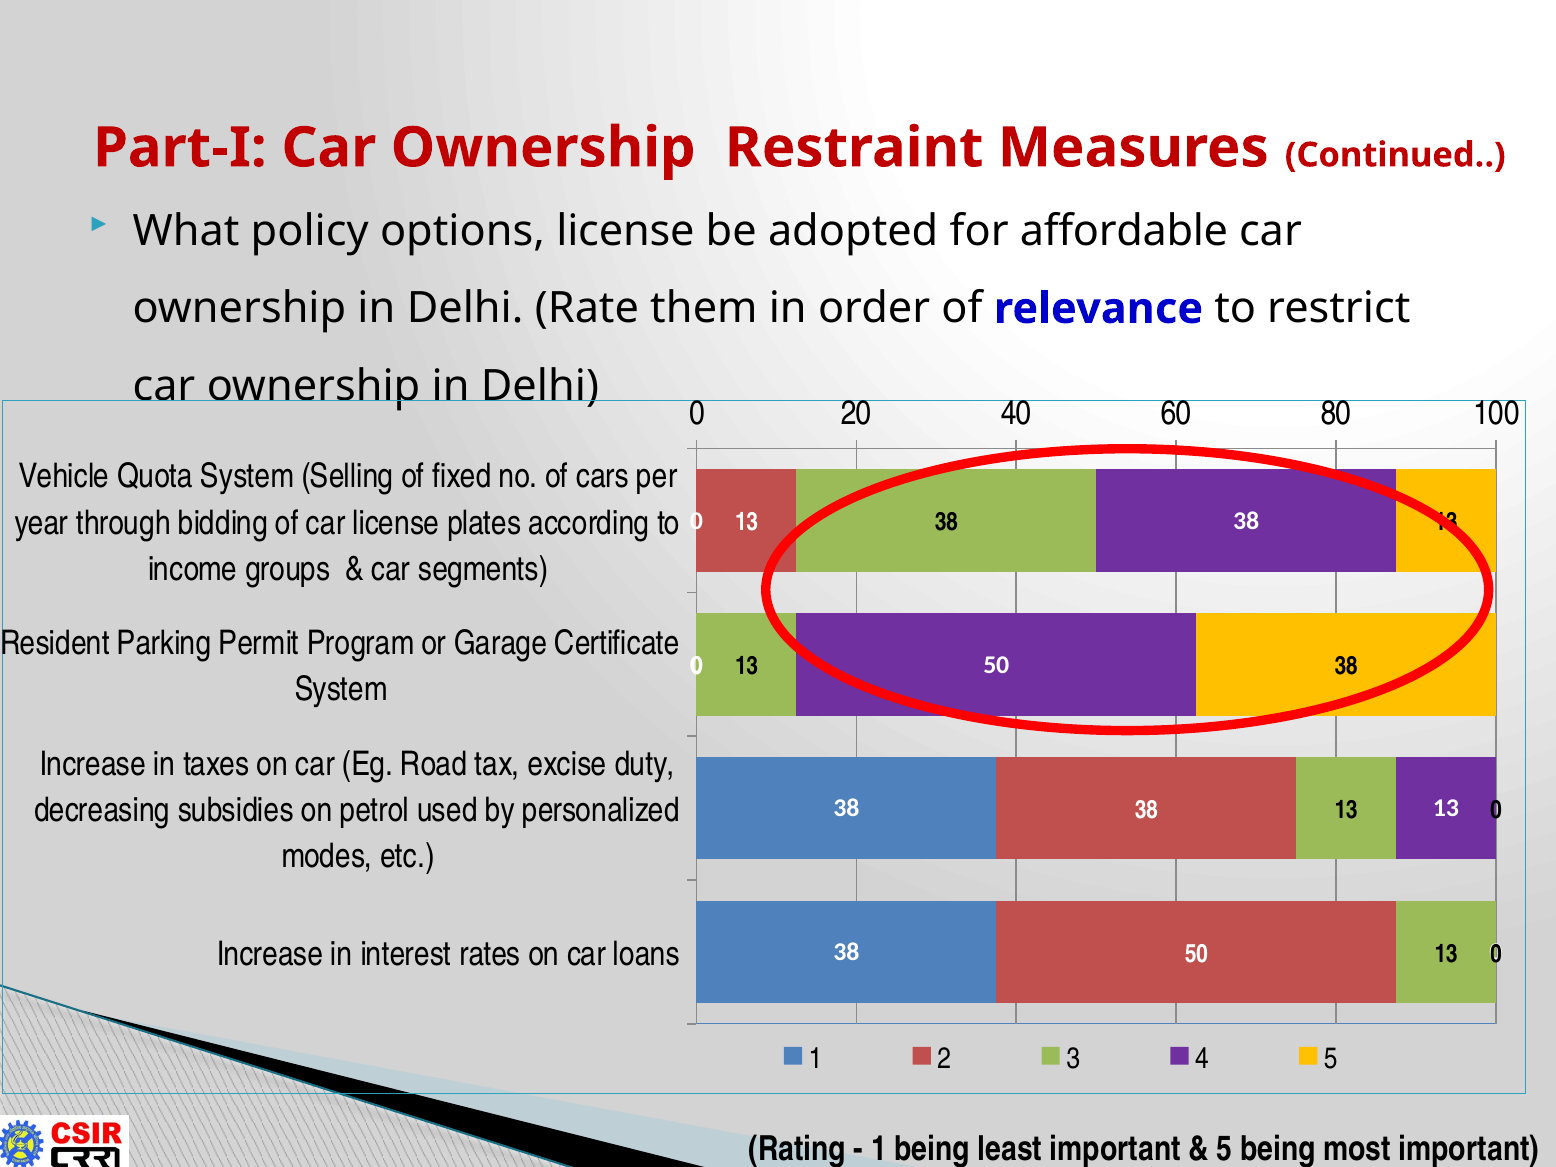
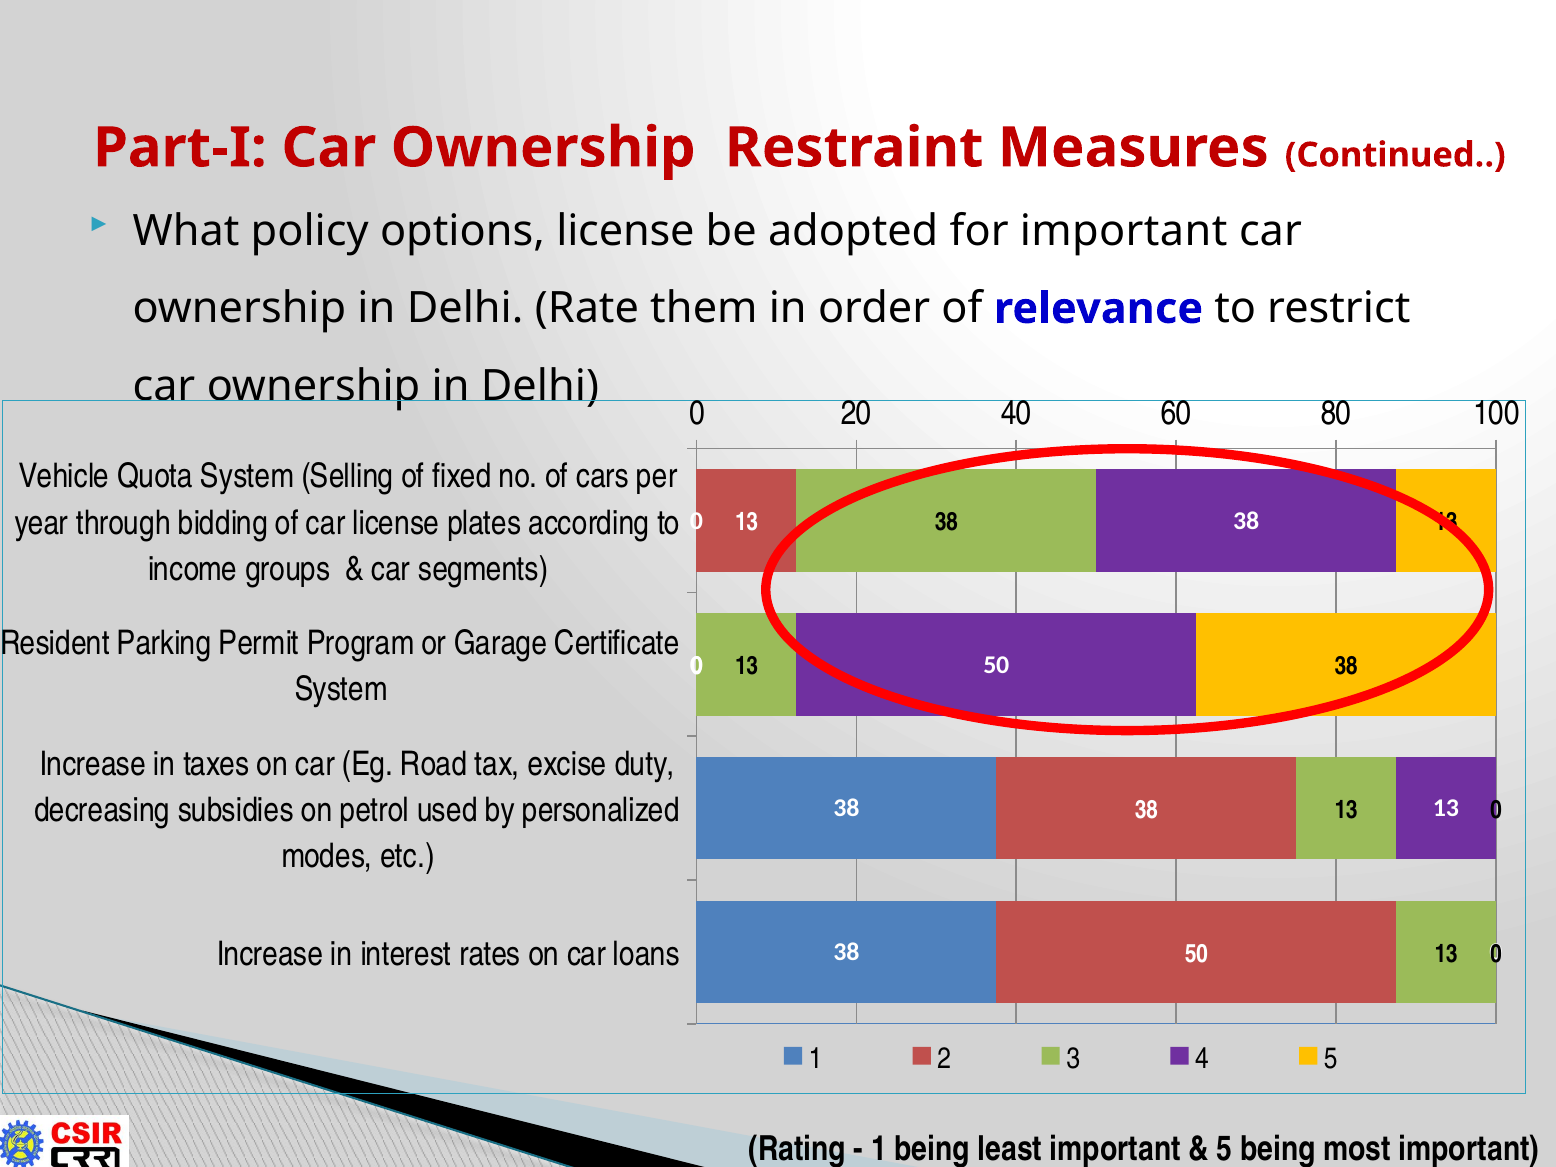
for affordable: affordable -> important (1124, 231)
